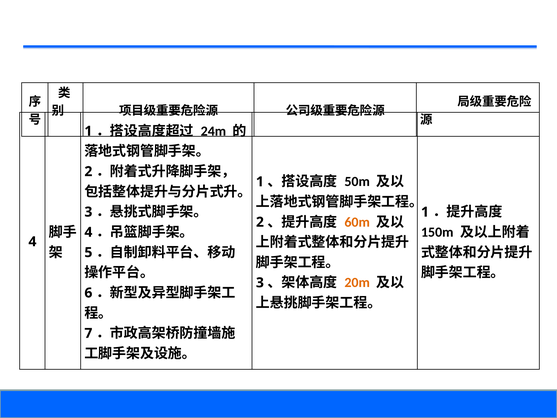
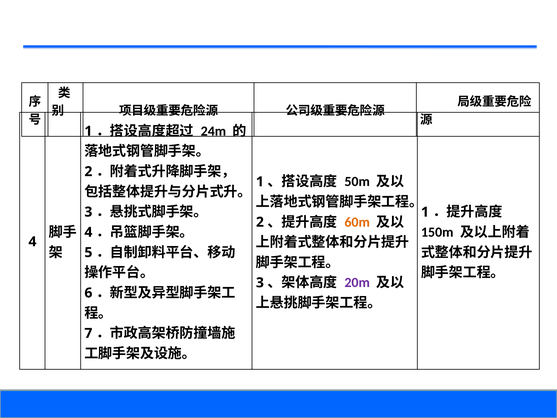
20m colour: orange -> purple (357, 283)
